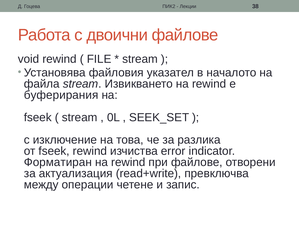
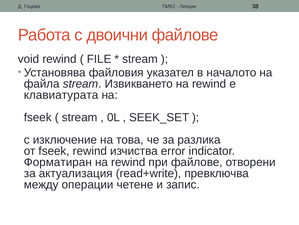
буферирания: буферирания -> клавиатурата (61, 95)
